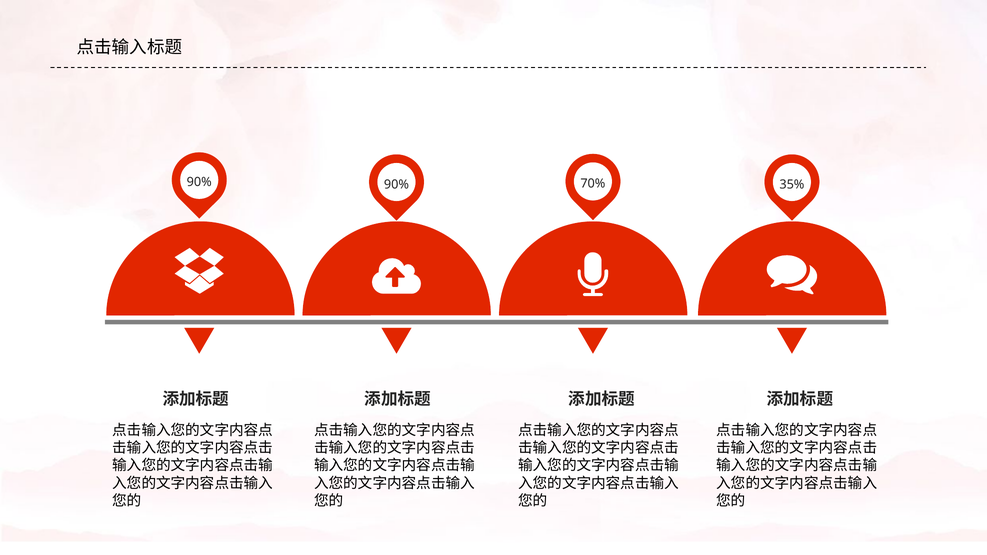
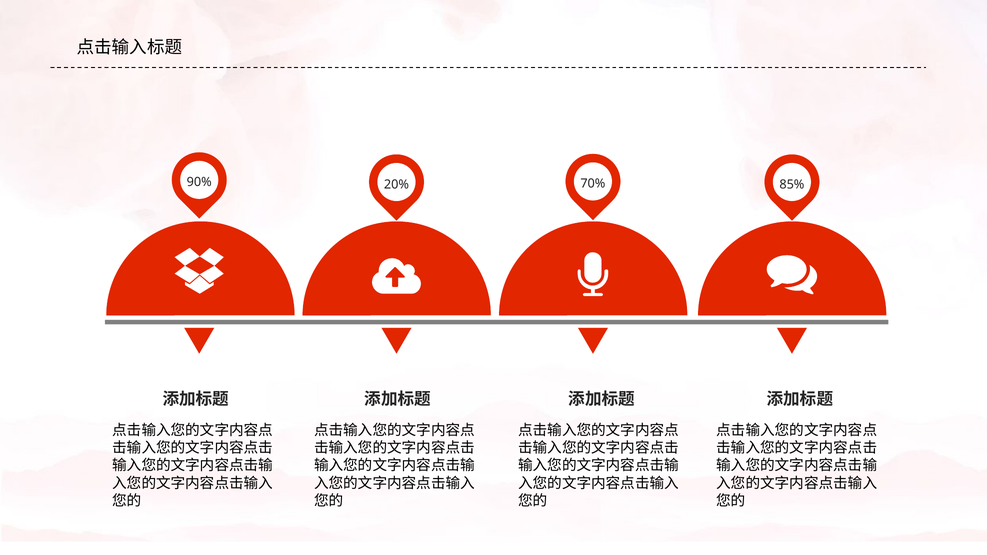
90% 90%: 90% -> 20% (396, 184)
35%: 35% -> 85% (792, 184)
